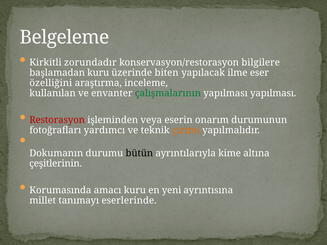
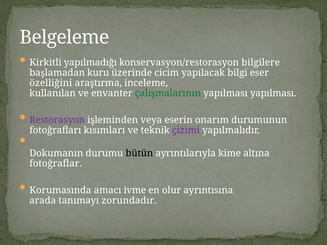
zorundadır: zorundadır -> yapılmadığı (90, 62)
biten: biten -> cicim (167, 73)
ilme: ilme -> bilgi (237, 73)
Restorasyon colour: red -> purple (57, 120)
yardımcı: yardımcı -> kısımları (104, 130)
çizimi colour: orange -> purple (186, 130)
çeşitlerinin: çeşitlerinin -> fotoğraflar (56, 164)
amacı kuru: kuru -> ivme (135, 190)
yeni: yeni -> olur (172, 190)
millet: millet -> arada (43, 201)
eserlerinde: eserlerinde -> zorundadır (129, 201)
